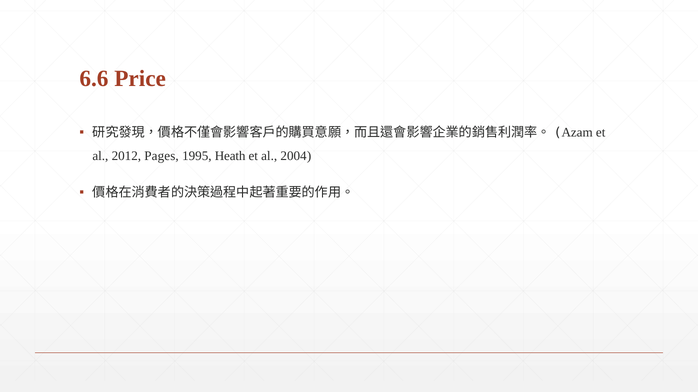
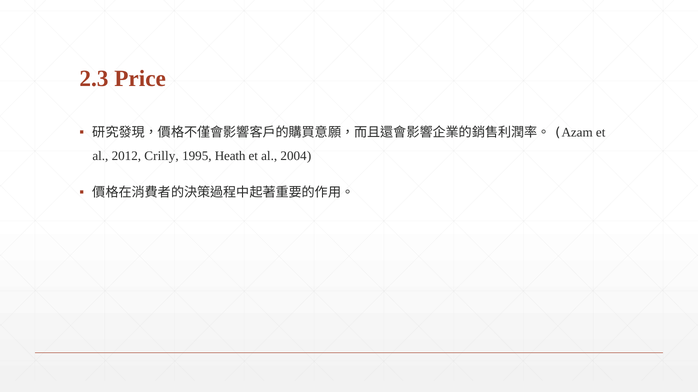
6.6: 6.6 -> 2.3 (94, 79)
Pages: Pages -> Crilly (162, 156)
